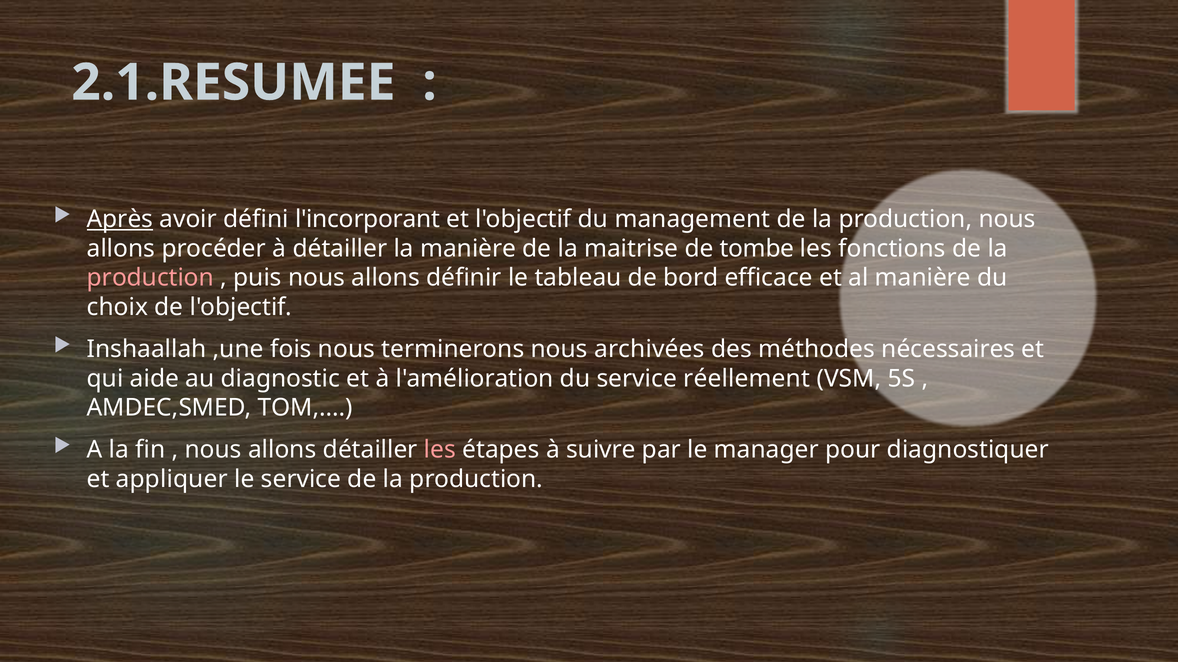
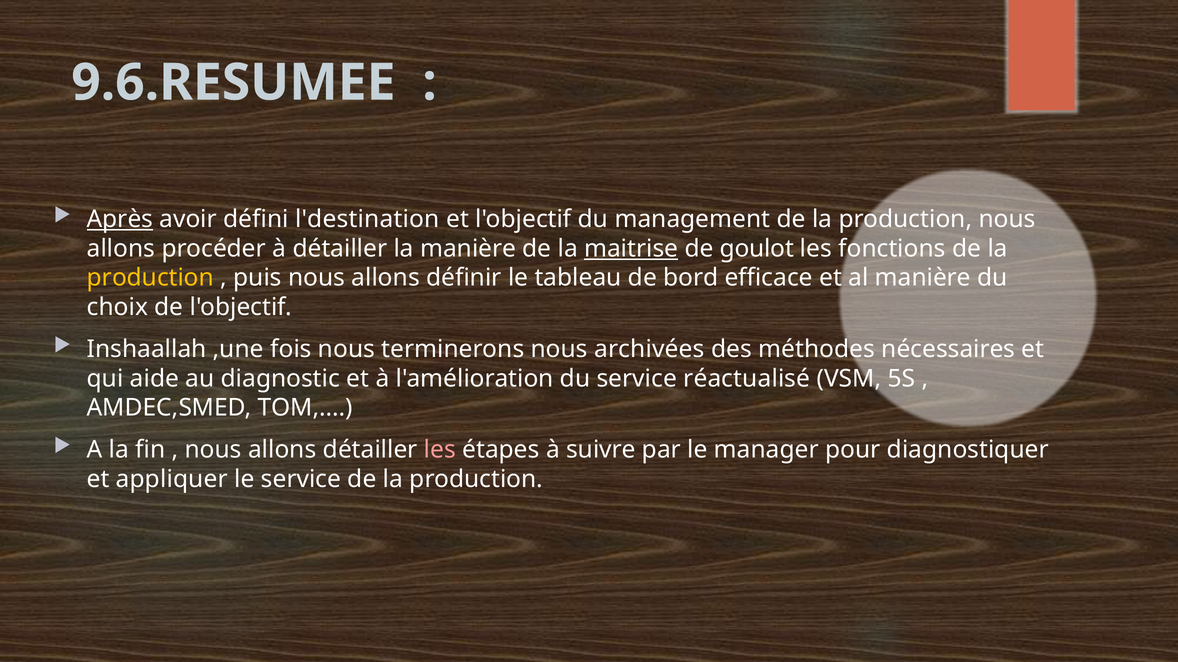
2.1.RESUMEE: 2.1.RESUMEE -> 9.6.RESUMEE (233, 83)
l'incorporant: l'incorporant -> l'destination (367, 219)
maitrise underline: none -> present (631, 249)
tombe: tombe -> goulot (757, 249)
production colour: pink -> yellow (150, 278)
réellement: réellement -> réactualisé (747, 379)
